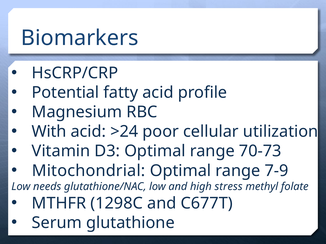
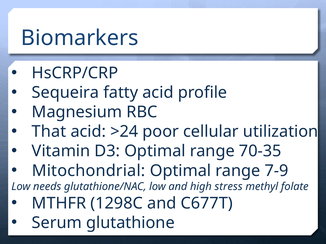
Potential: Potential -> Sequeira (65, 93)
With: With -> That (49, 132)
70-73: 70-73 -> 70-35 (260, 151)
